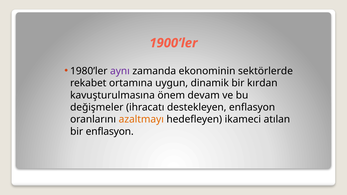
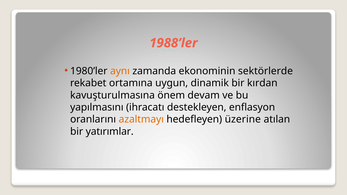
1900’ler: 1900’ler -> 1988’ler (174, 43)
aynı colour: purple -> orange (120, 71)
değişmeler: değişmeler -> yapılmasını (97, 107)
ikameci: ikameci -> üzerine (243, 120)
bir enflasyon: enflasyon -> yatırımlar (110, 132)
